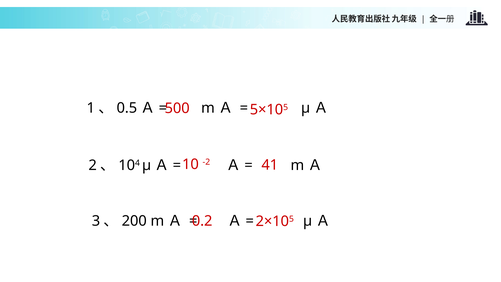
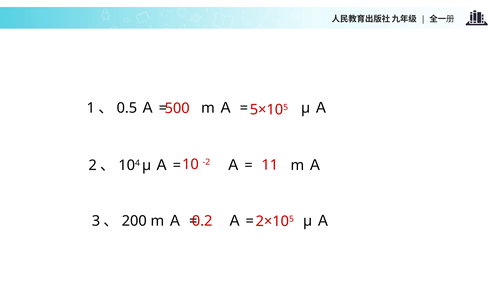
41: 41 -> 11 (270, 165)
